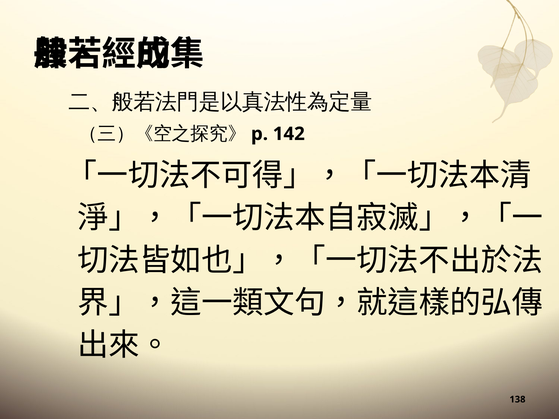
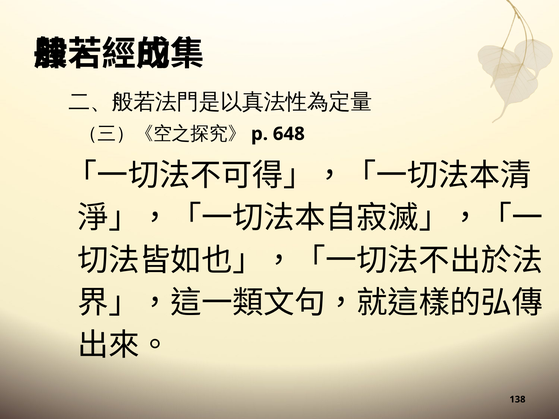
142: 142 -> 648 (289, 134)
